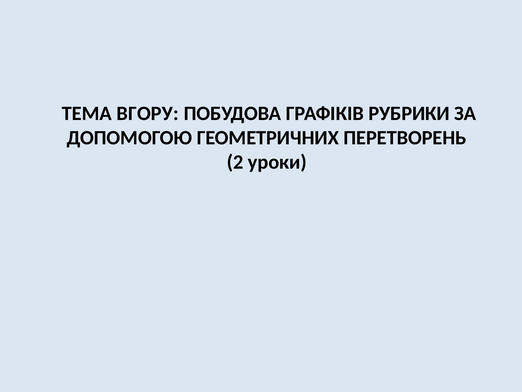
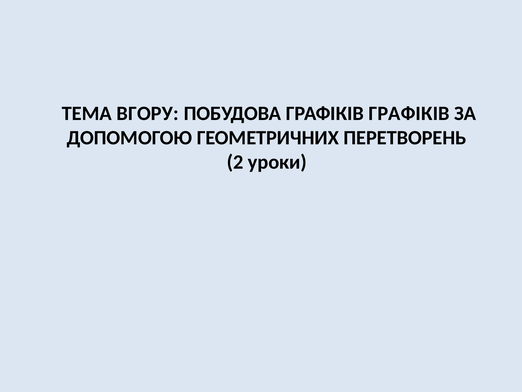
ГРАФІКІВ РУБРИКИ: РУБРИКИ -> ГРАФІКІВ (409, 113)
